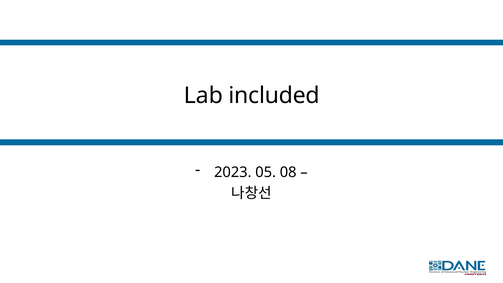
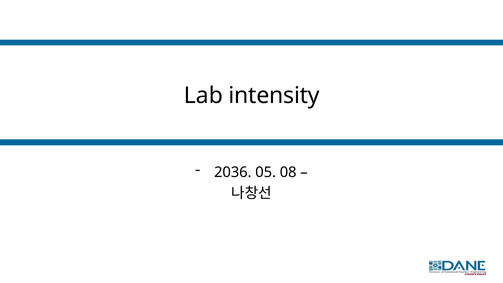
included: included -> intensity (274, 95)
2023: 2023 -> 2036 (233, 172)
